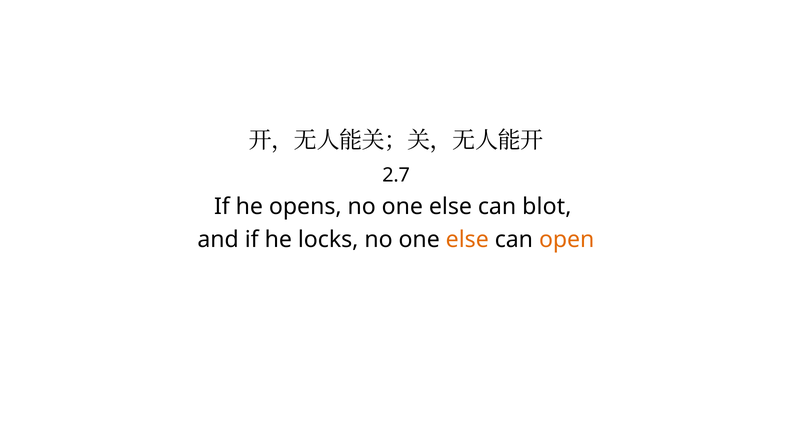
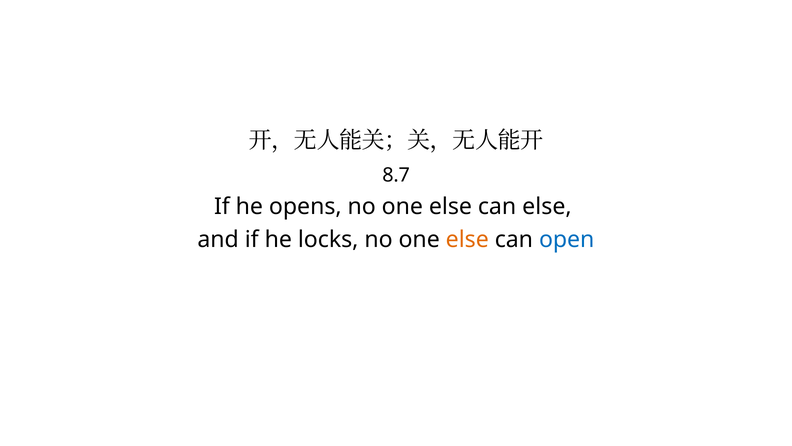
2.7: 2.7 -> 8.7 (396, 175)
can blot: blot -> else (547, 206)
open colour: orange -> blue (567, 239)
